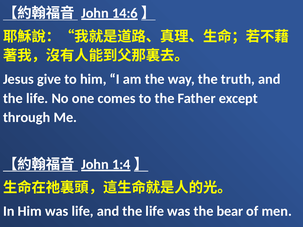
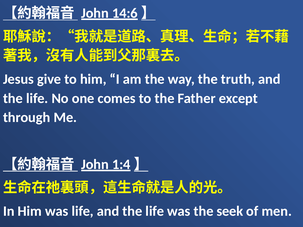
bear: bear -> seek (230, 211)
